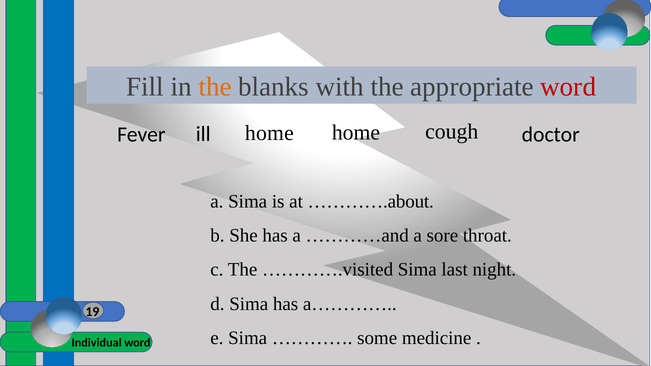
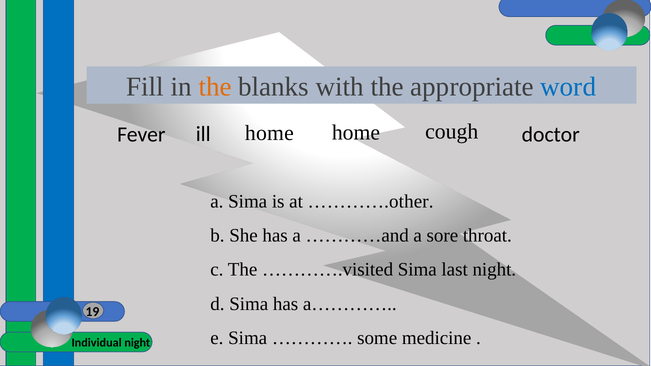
word colour: red -> blue (568, 87)
………….about: ………….about -> ………….other (371, 201)
Individual word: word -> night (137, 343)
